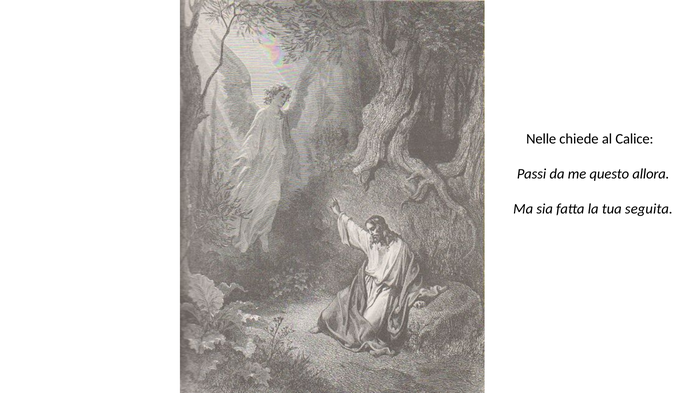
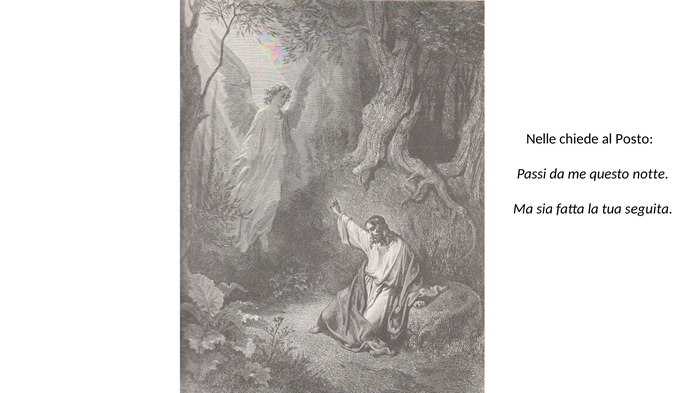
Calice: Calice -> Posto (634, 139)
allora: allora -> notte (651, 174)
